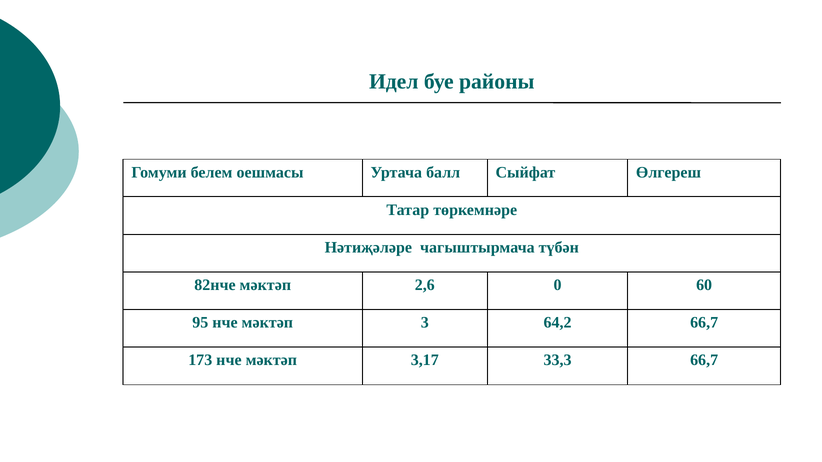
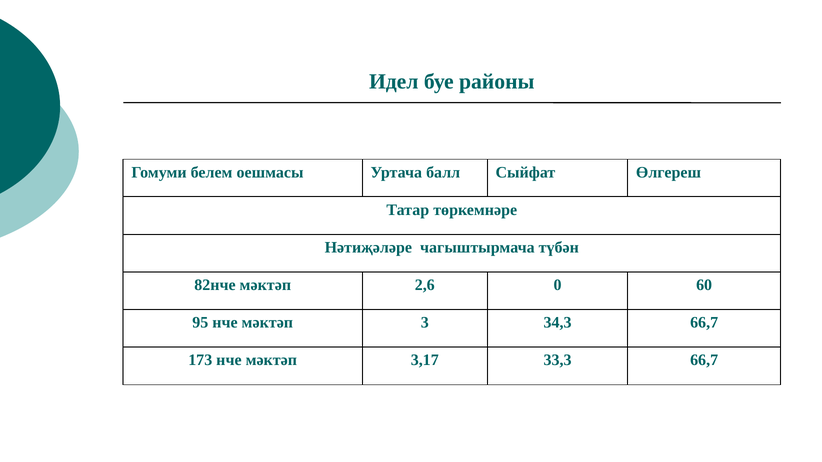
64,2: 64,2 -> 34,3 (558, 323)
